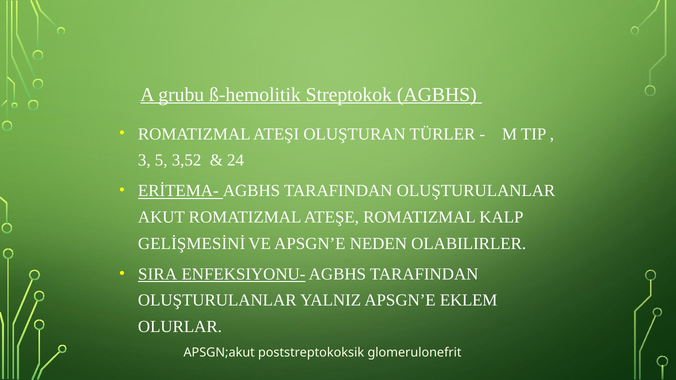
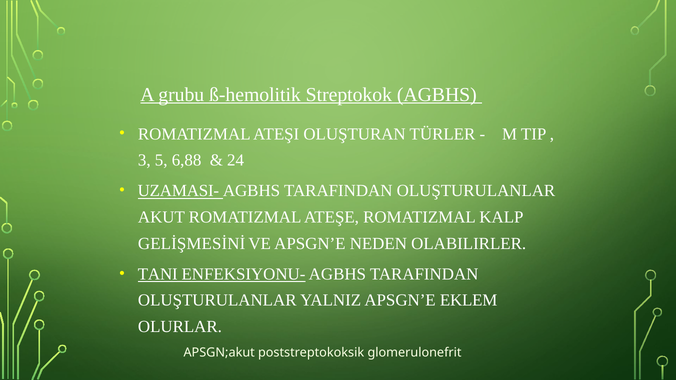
3,52: 3,52 -> 6,88 (187, 160)
ERİTEMA-: ERİTEMA- -> UZAMASI- (178, 191)
SIRA: SIRA -> TANI (158, 274)
